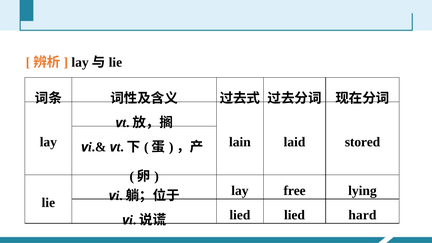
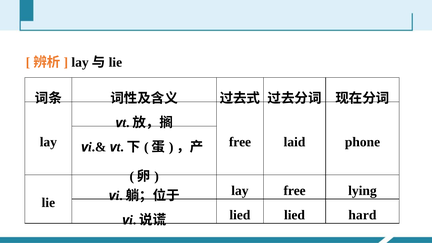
lain: lain -> free (240, 142)
stored: stored -> phone (362, 142)
